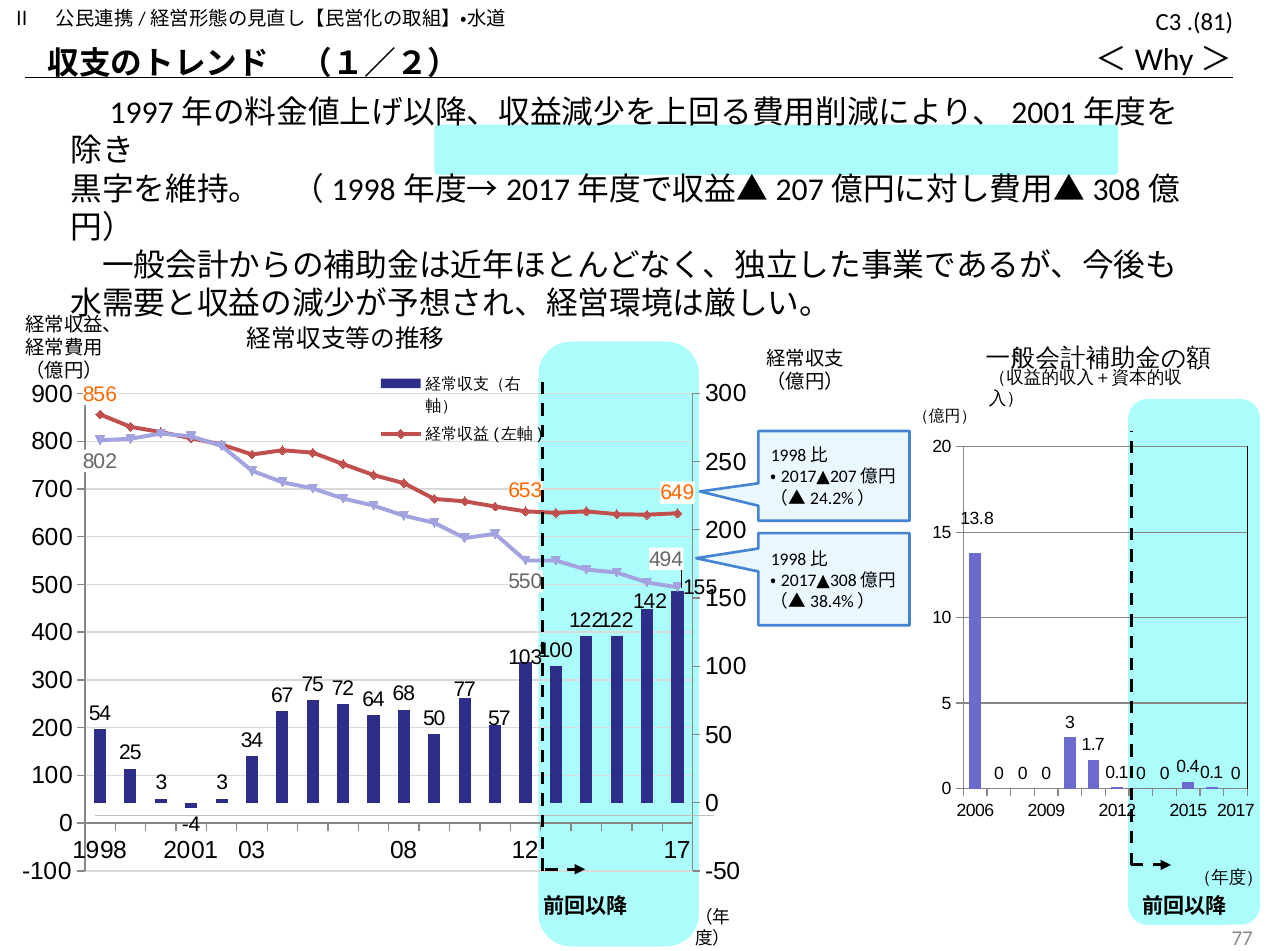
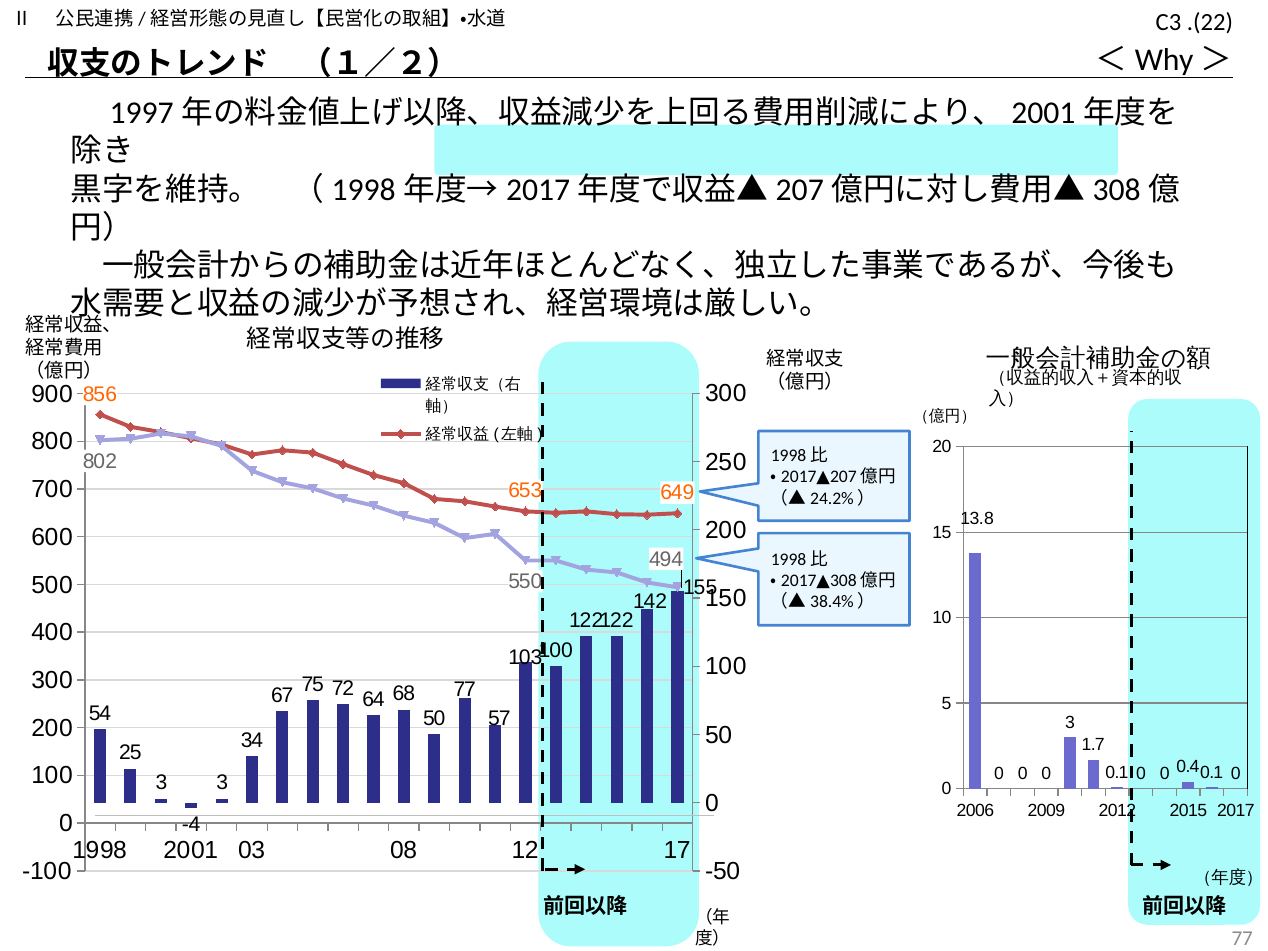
.(81: .(81 -> .(22 (1210, 23)
